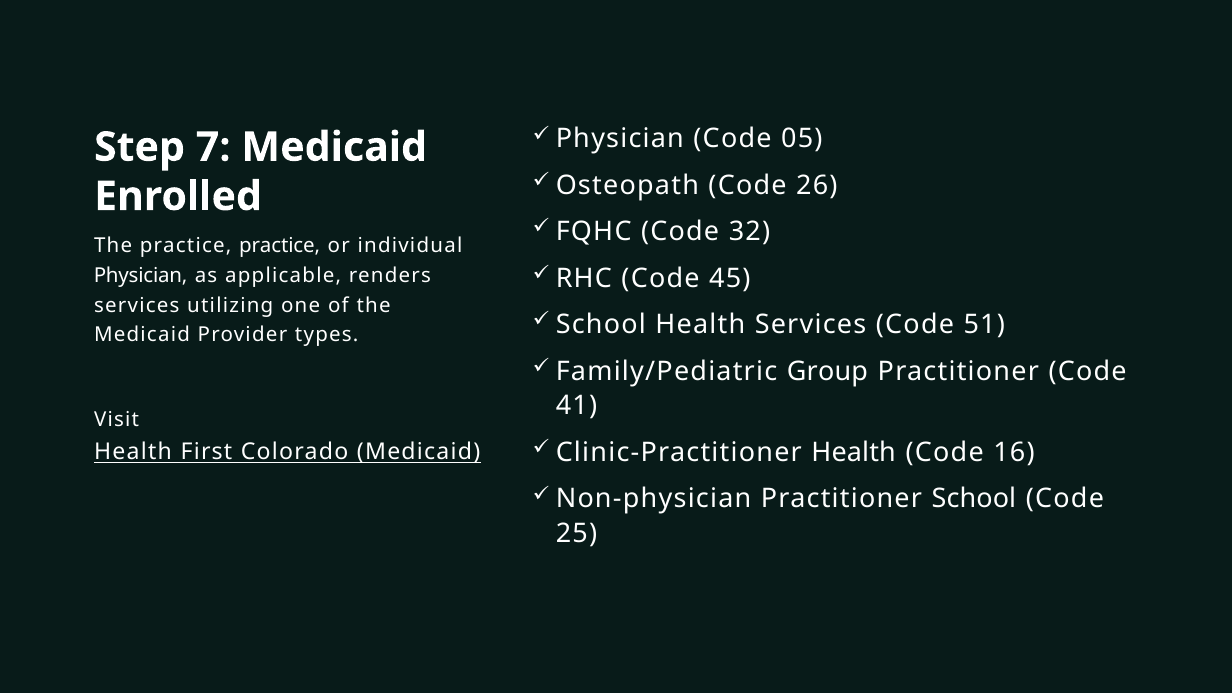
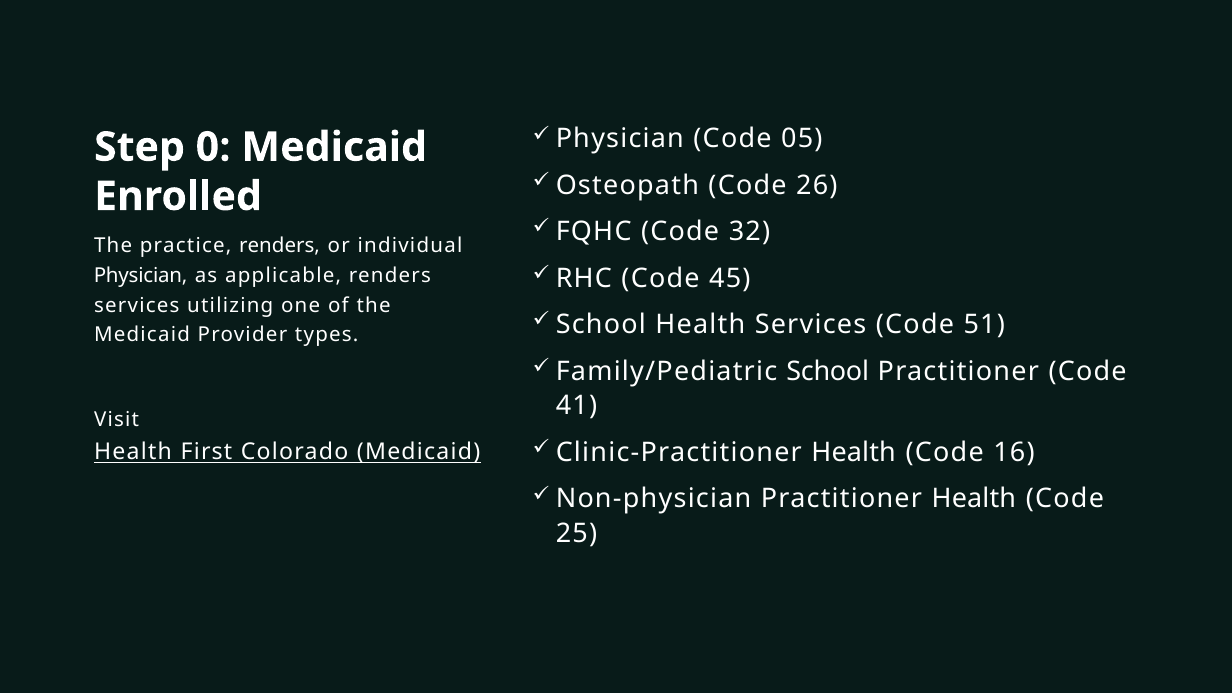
7: 7 -> 0 (213, 147)
practice practice: practice -> renders (280, 246)
Family/Pediatric Group: Group -> School (828, 371)
Practitioner School: School -> Health (974, 499)
